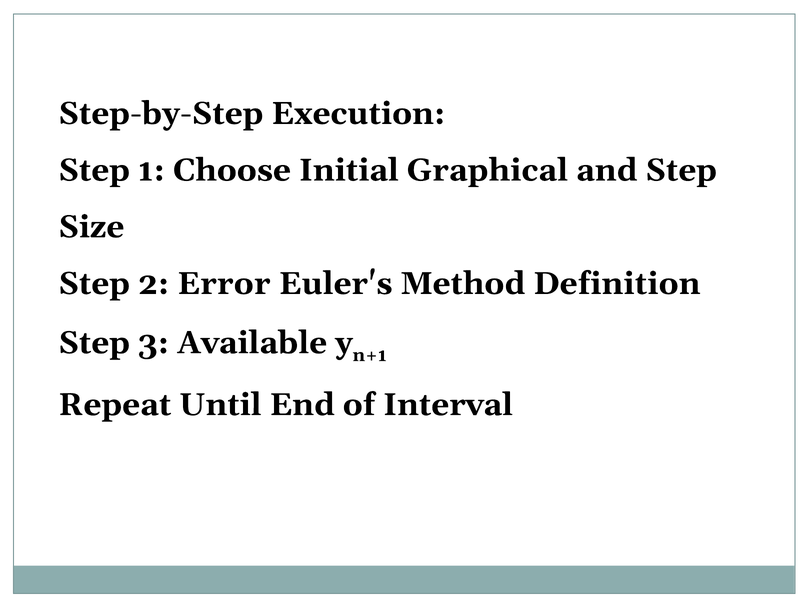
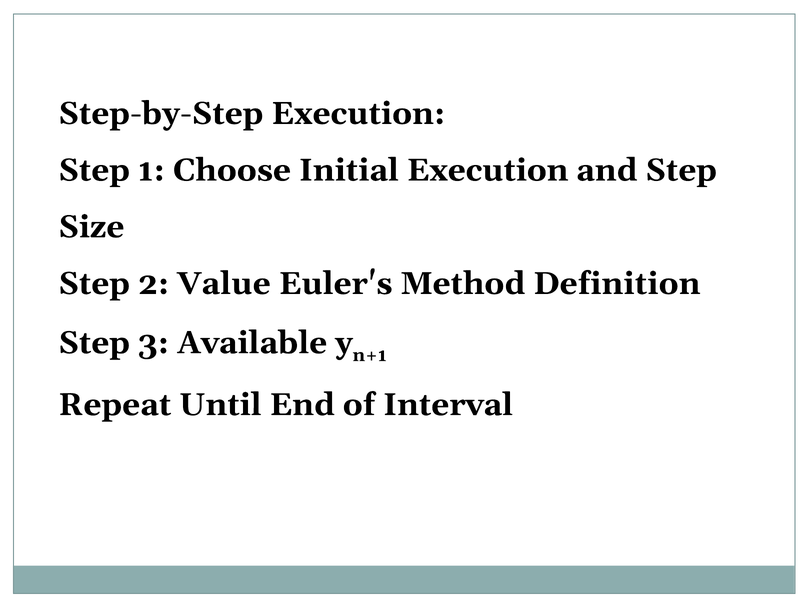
Initial Graphical: Graphical -> Execution (488, 170)
Error: Error -> Value (224, 283)
